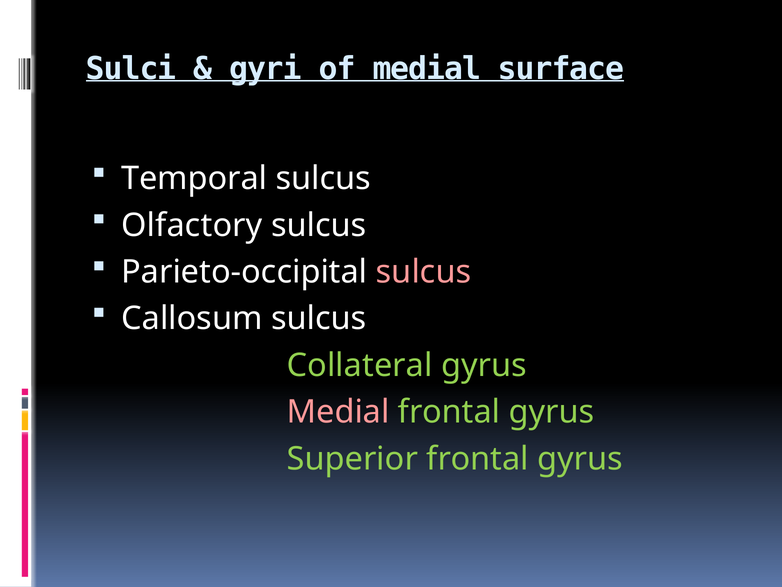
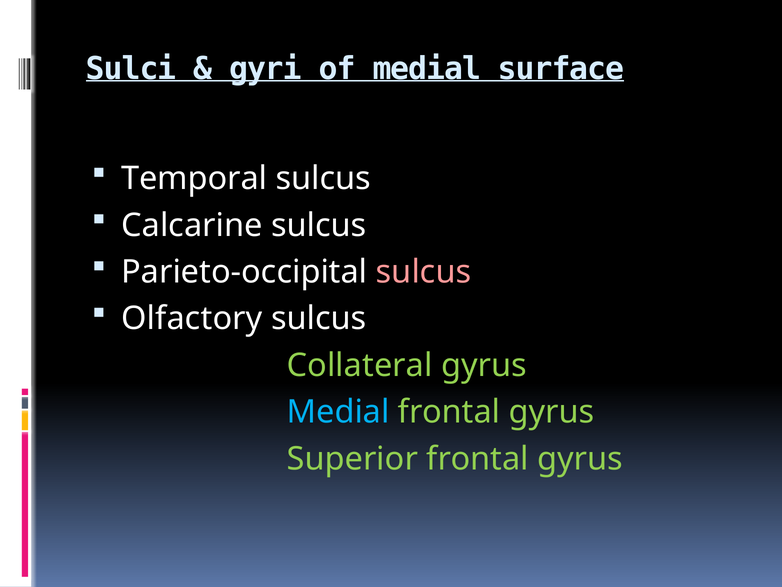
Olfactory: Olfactory -> Calcarine (192, 225)
Callosum: Callosum -> Olfactory (192, 318)
Medial colour: pink -> light blue (338, 412)
